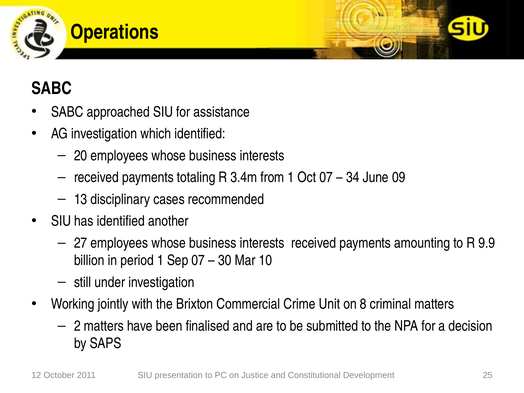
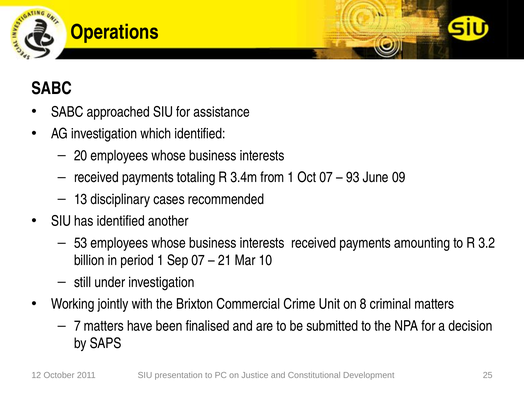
34: 34 -> 93 (353, 177)
27: 27 -> 53 (81, 243)
9.9: 9.9 -> 3.2 (487, 243)
30: 30 -> 21 (225, 260)
2: 2 -> 7 (77, 326)
